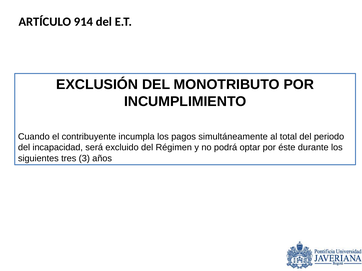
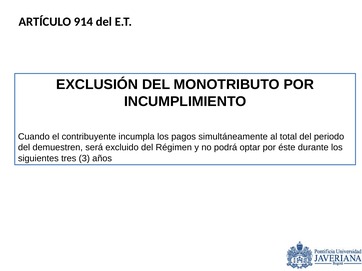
incapacidad: incapacidad -> demuestren (58, 148)
